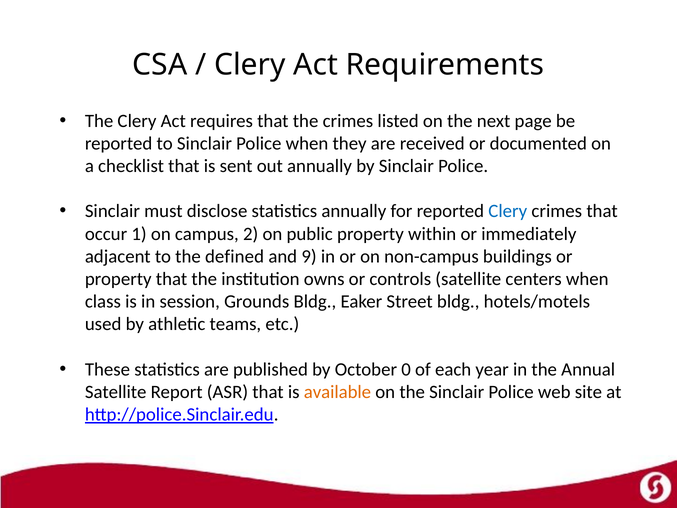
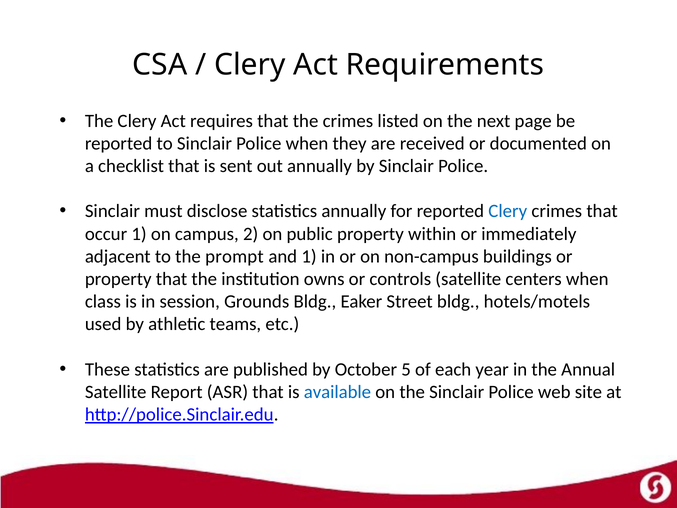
defined: defined -> prompt (234, 256)
and 9: 9 -> 1 (309, 256)
0: 0 -> 5 (406, 369)
available colour: orange -> blue (337, 392)
